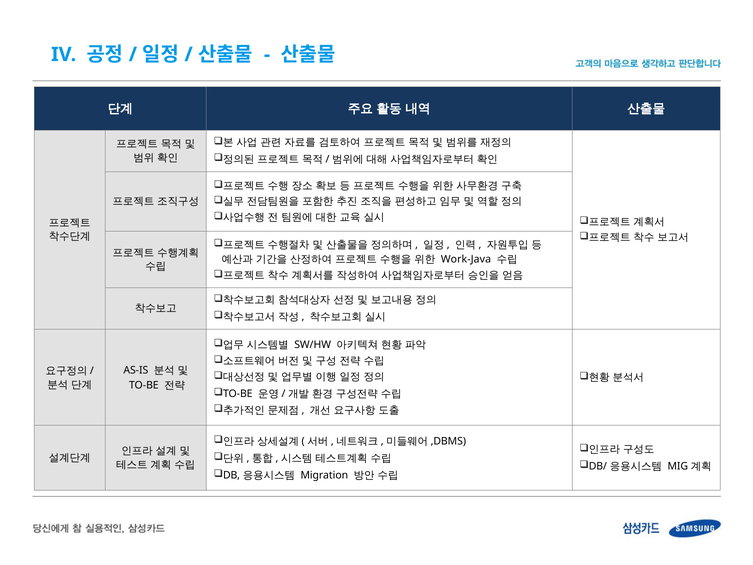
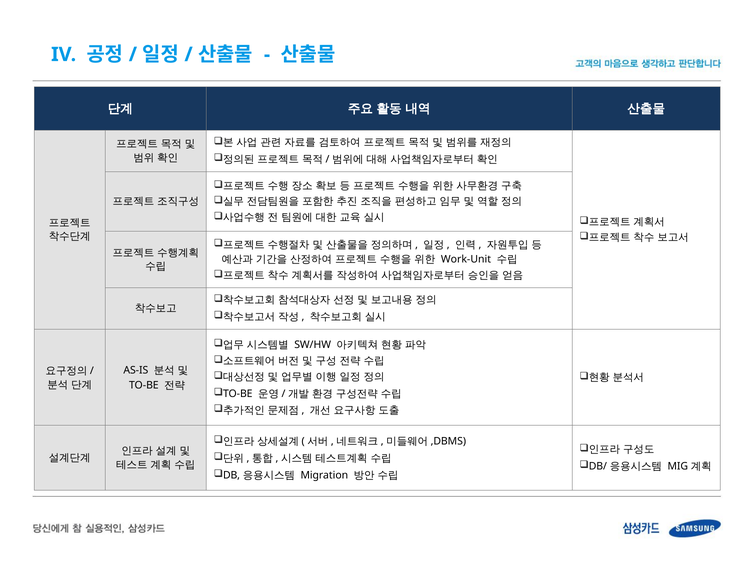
Work-Java: Work-Java -> Work-Unit (466, 259)
